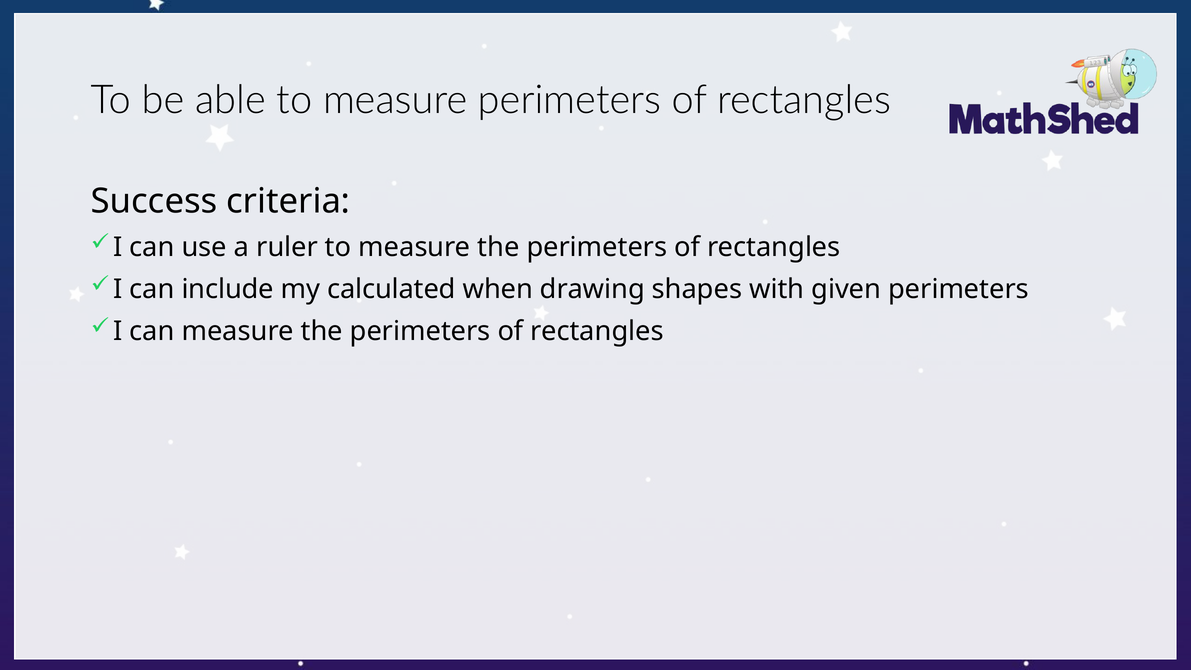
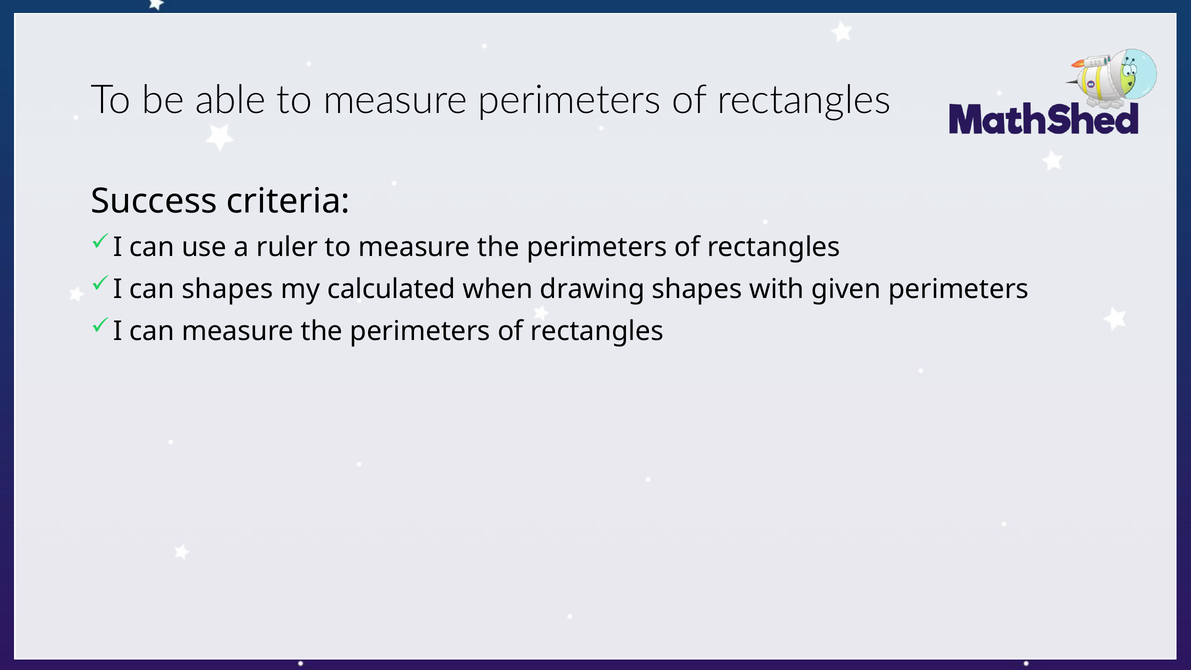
can include: include -> shapes (227, 289)
